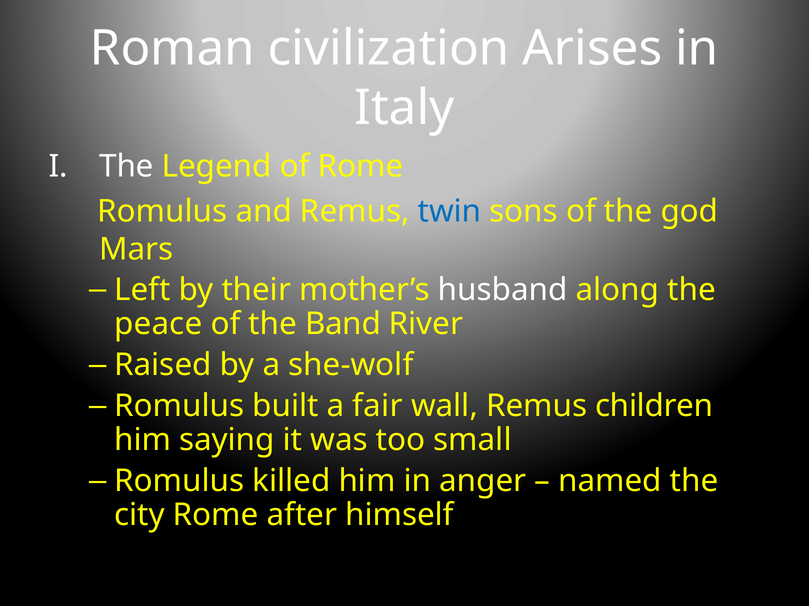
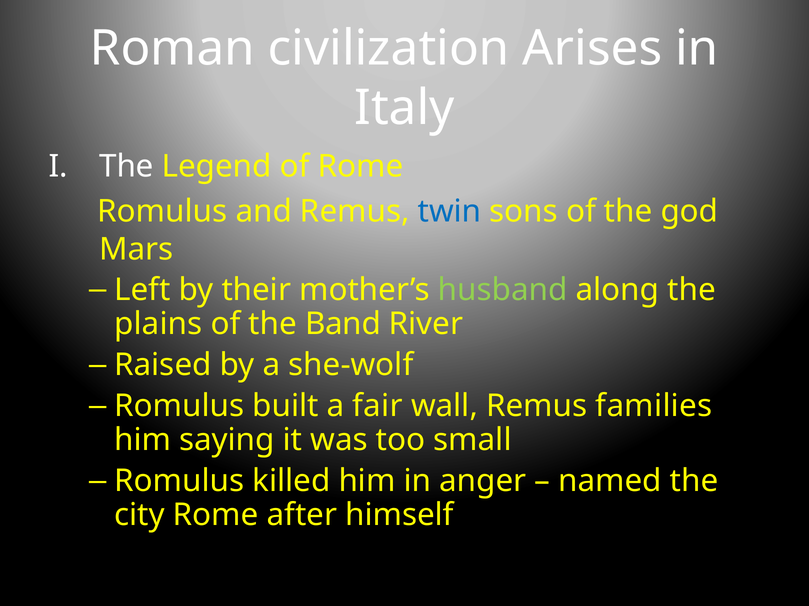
husband colour: white -> light green (503, 290)
peace: peace -> plains (158, 324)
children: children -> families (654, 407)
